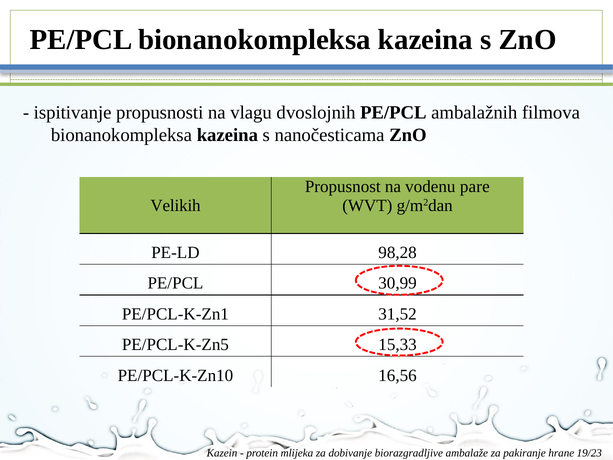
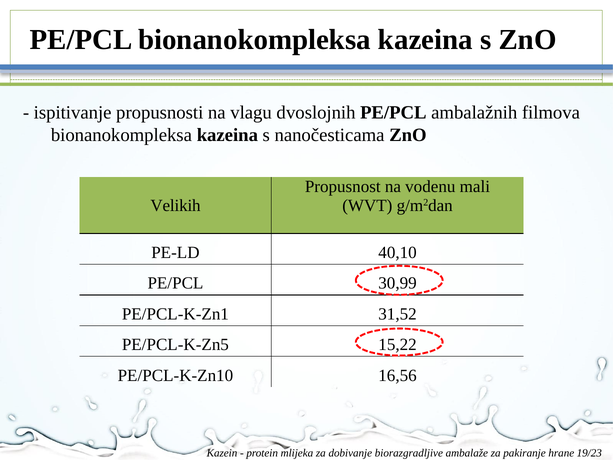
pare: pare -> mali (475, 186)
98,28: 98,28 -> 40,10 (398, 253)
15,33: 15,33 -> 15,22 (398, 345)
